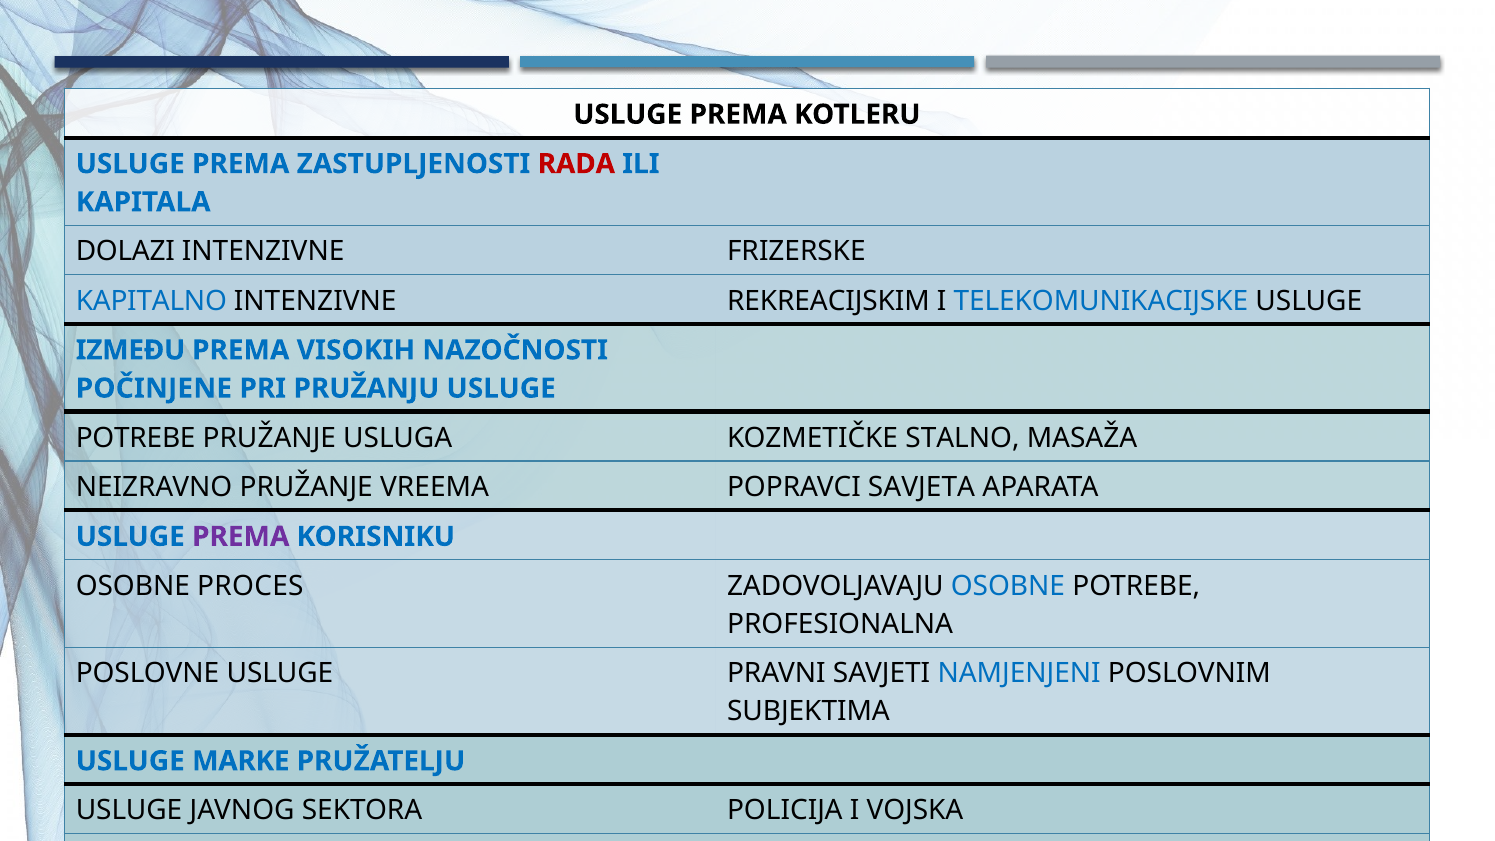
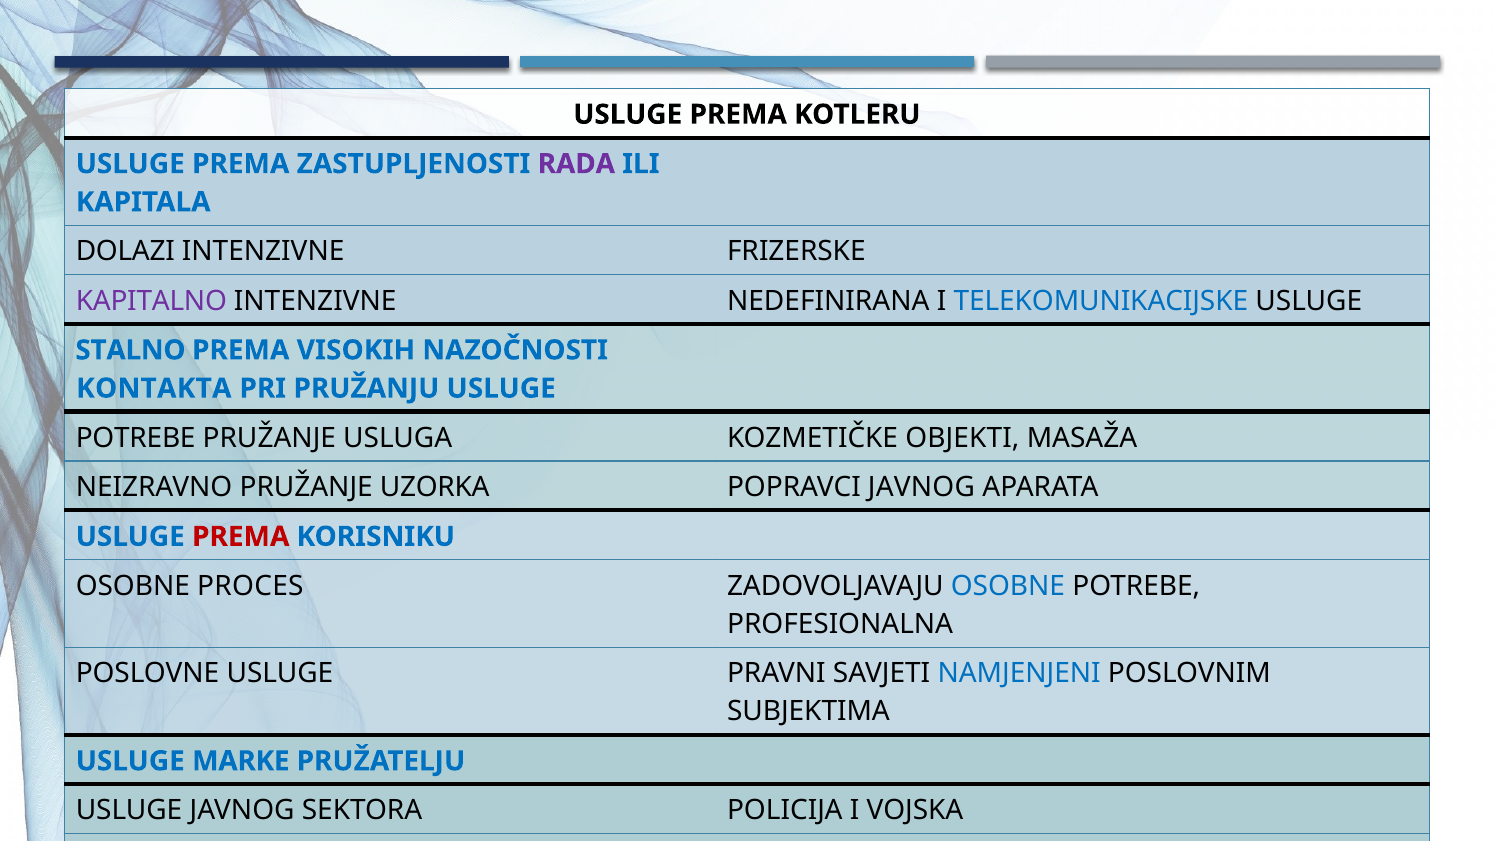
RADA colour: red -> purple (576, 164)
KAPITALNO colour: blue -> purple (151, 301)
REKREACIJSKIM: REKREACIJSKIM -> NEDEFINIRANA (828, 301)
IZMEĐU: IZMEĐU -> STALNO (130, 350)
POČINJENE: POČINJENE -> KONTAKTA (154, 388)
STALNO: STALNO -> OBJEKTI (962, 438)
VREEMA: VREEMA -> UZORKA (435, 487)
POPRAVCI SAVJETA: SAVJETA -> JAVNOG (921, 487)
PREMA colour: purple -> red (241, 537)
